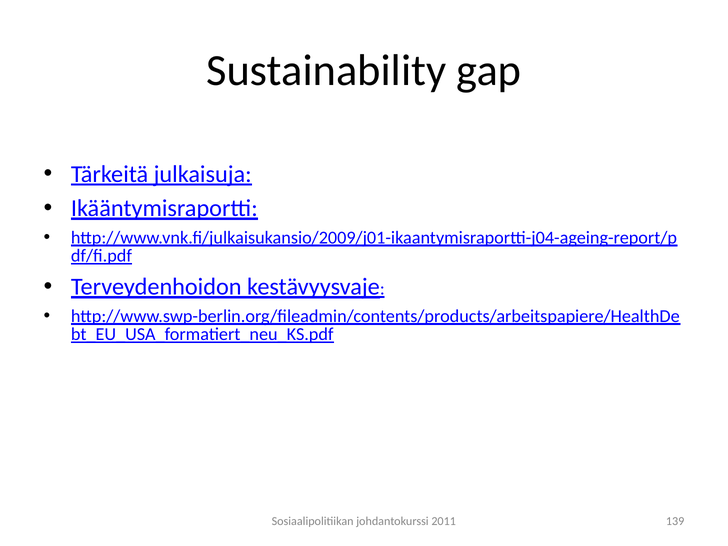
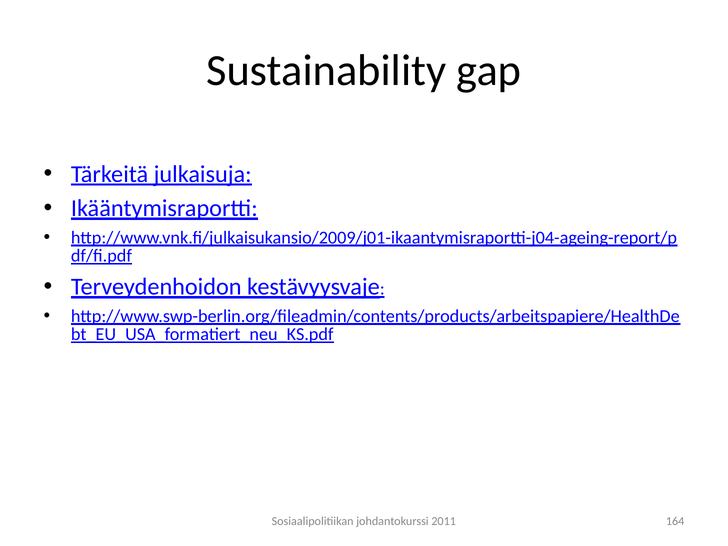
139: 139 -> 164 (675, 521)
